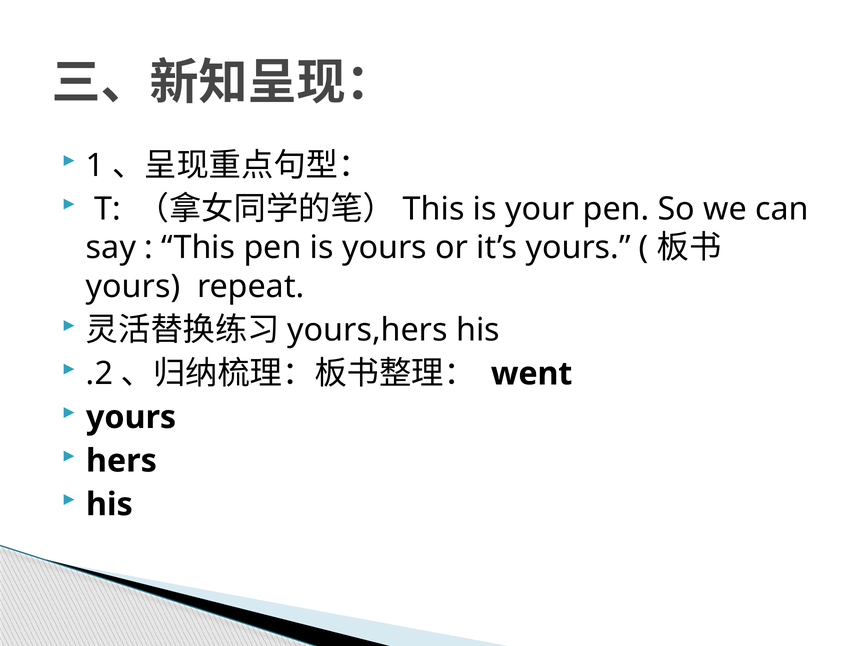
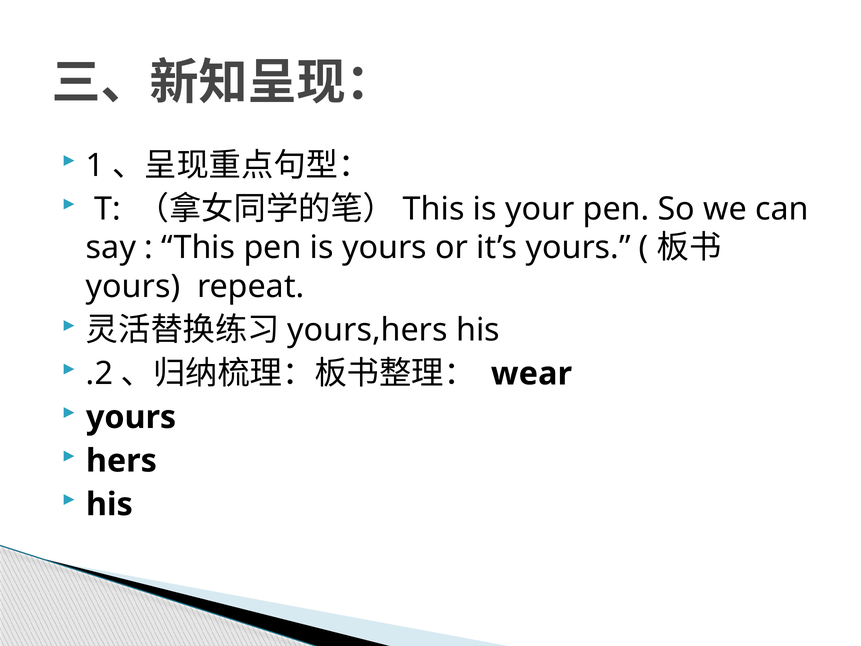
went: went -> wear (531, 374)
